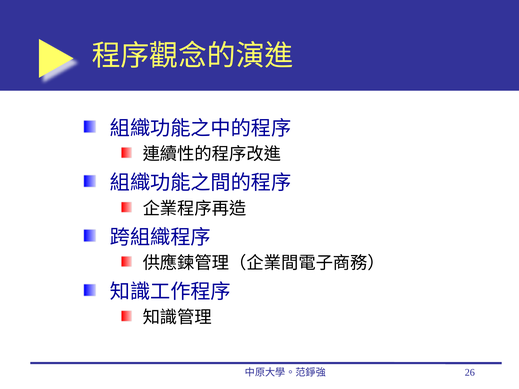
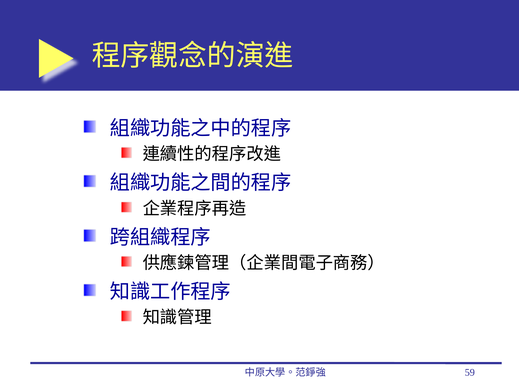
26: 26 -> 59 (470, 373)
